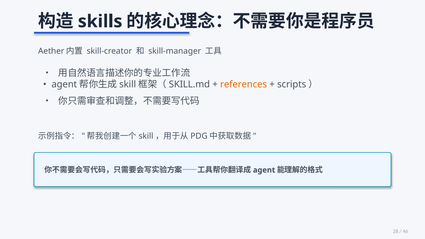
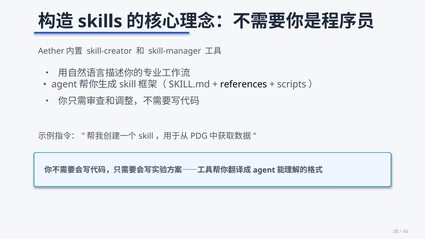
references colour: orange -> black (244, 84)
